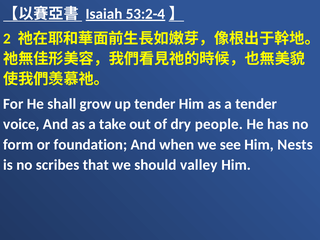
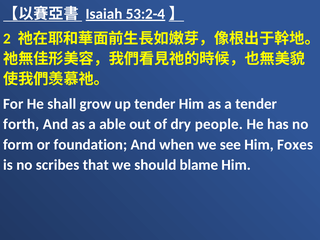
voice: voice -> forth (21, 124)
take: take -> able (113, 124)
Nests: Nests -> Foxes (295, 145)
valley: valley -> blame (199, 165)
